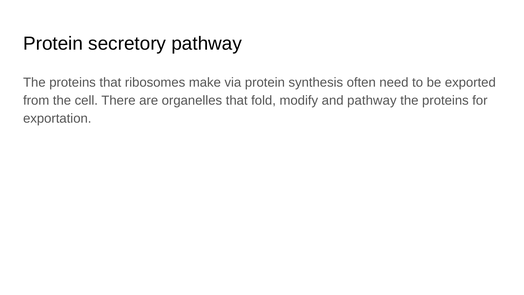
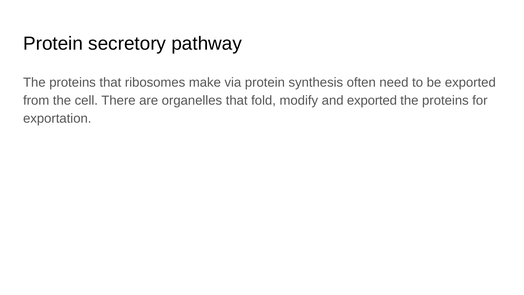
and pathway: pathway -> exported (372, 100)
